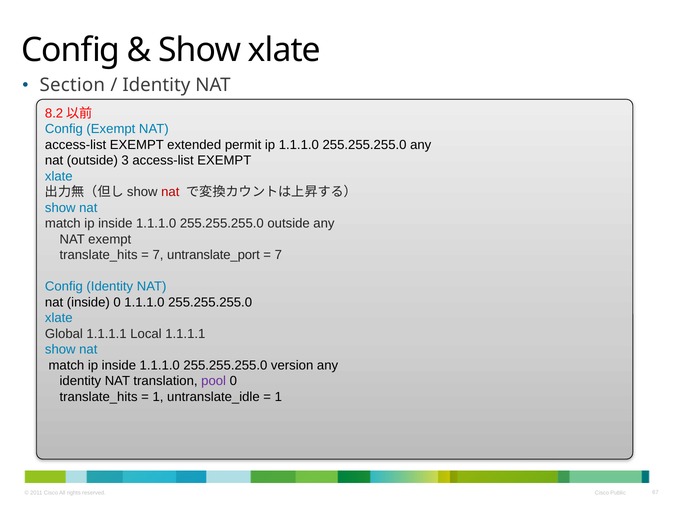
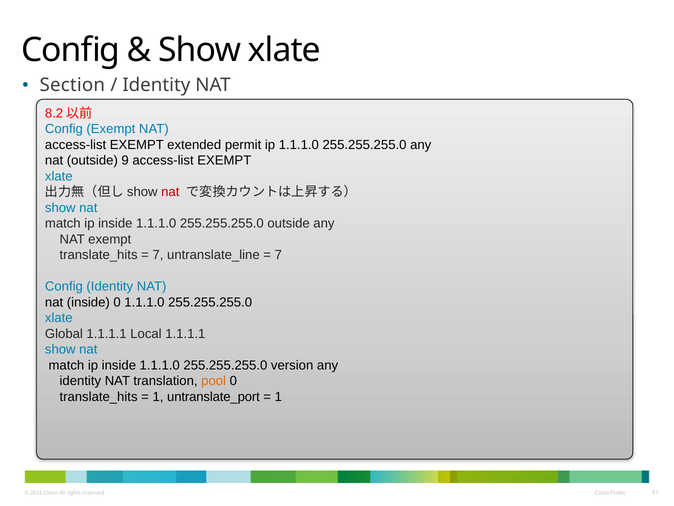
3: 3 -> 9 (125, 160)
untranslate_port: untranslate_port -> untranslate_line (213, 255)
pool colour: purple -> orange (214, 381)
untranslate_idle: untranslate_idle -> untranslate_port (213, 396)
